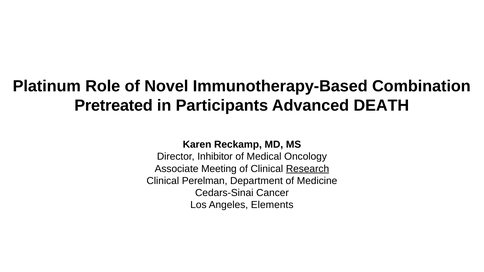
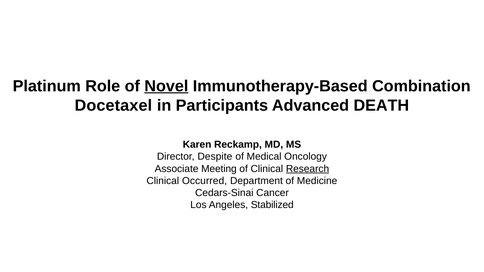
Novel underline: none -> present (166, 86)
Pretreated: Pretreated -> Docetaxel (113, 105)
Inhibitor: Inhibitor -> Despite (215, 157)
Perelman: Perelman -> Occurred (205, 181)
Elements: Elements -> Stabilized (272, 205)
